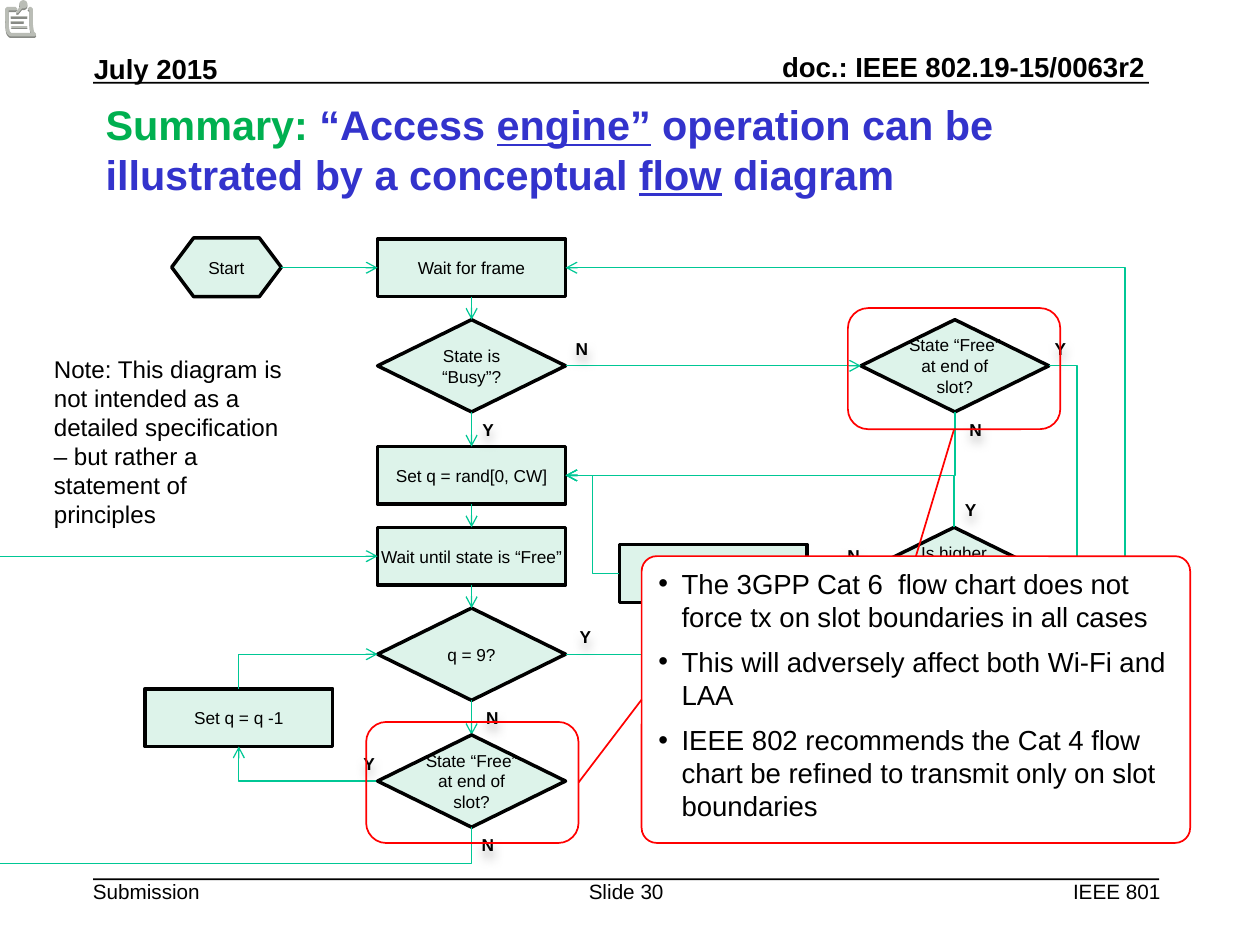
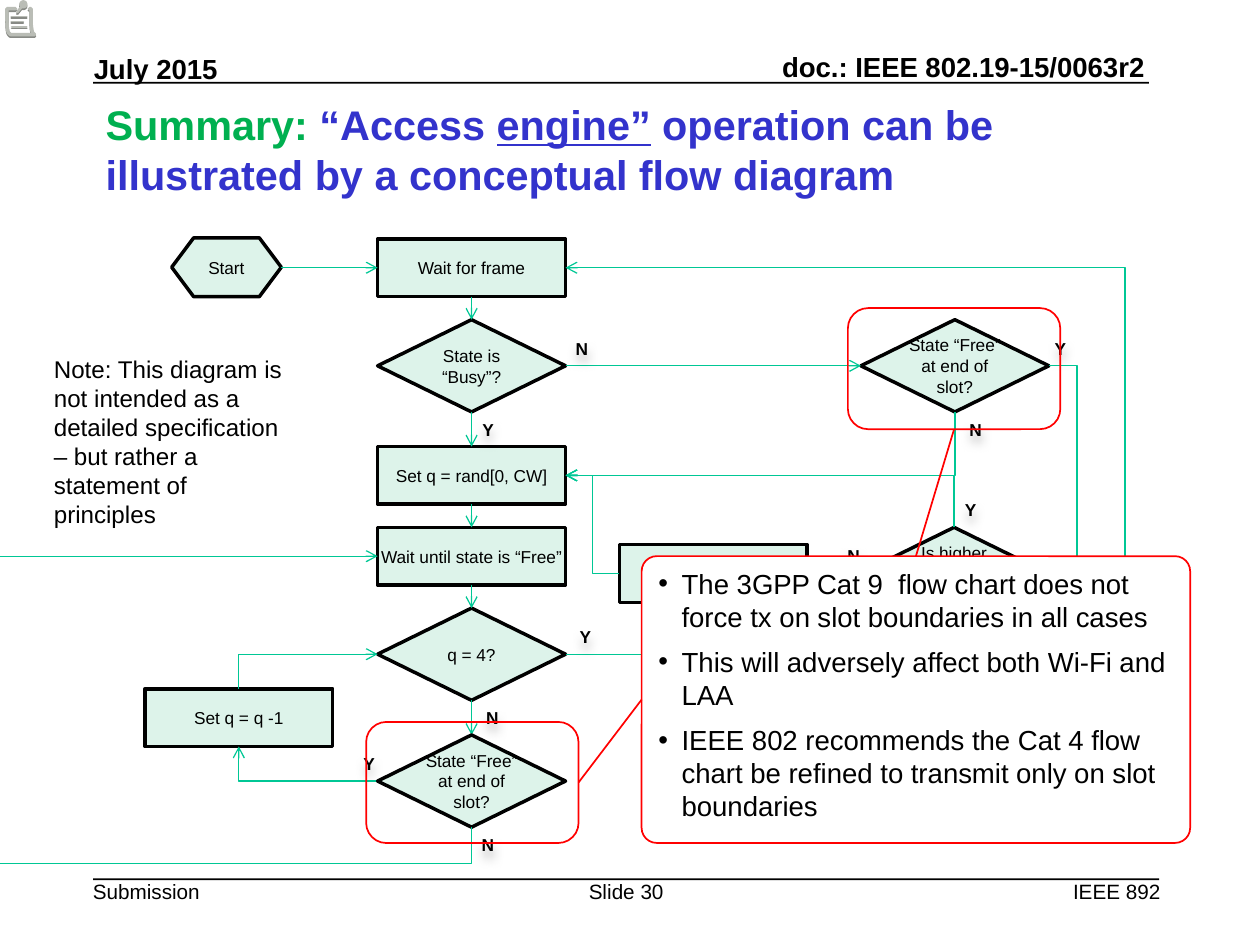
flow underline: present -> none (680, 177)
6: 6 -> 9 (875, 586)
9: 9 -> 4 (486, 656)
801: 801 -> 892 (1143, 893)
